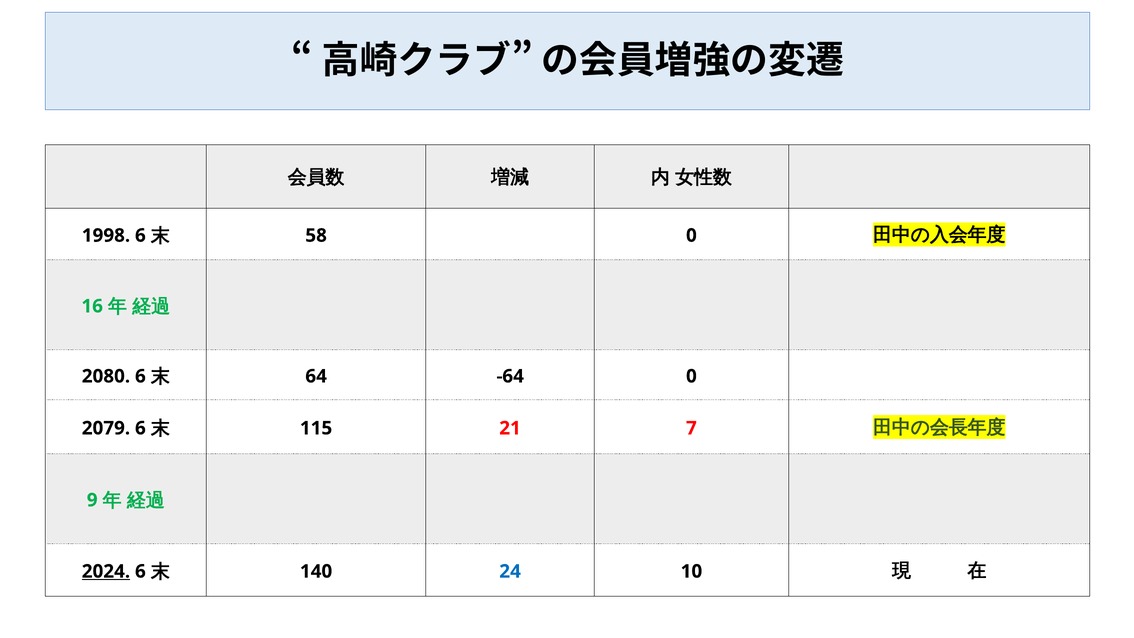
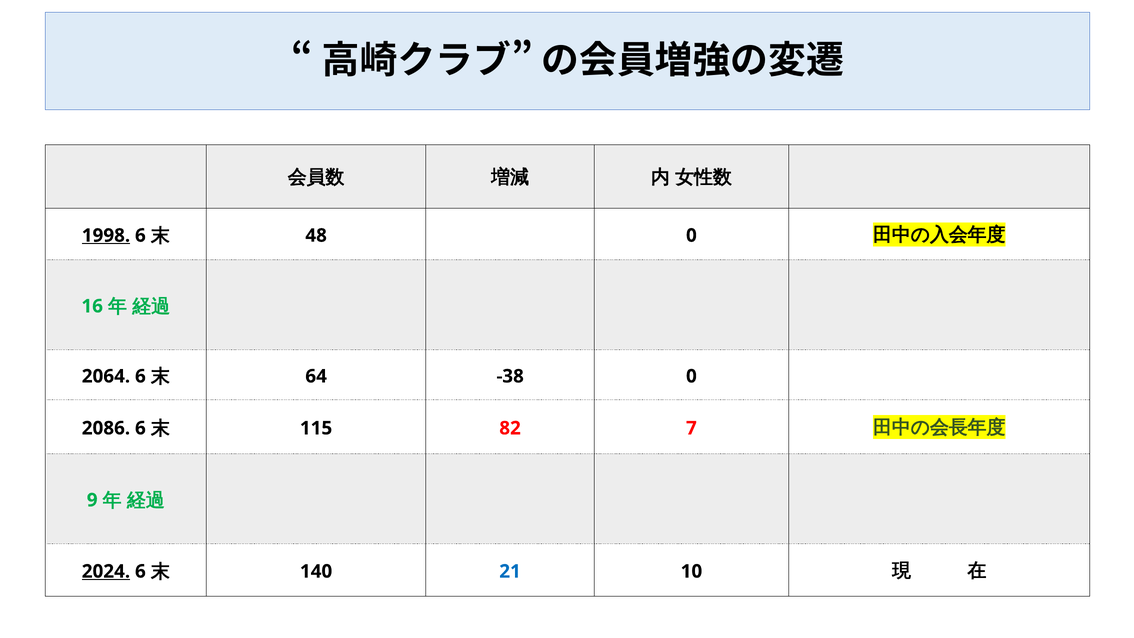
1998 underline: none -> present (106, 235)
58: 58 -> 48 (316, 235)
2080: 2080 -> 2064 (106, 376)
-64: -64 -> -38 (510, 376)
2079: 2079 -> 2086 (106, 428)
21: 21 -> 82 (510, 428)
24: 24 -> 21 (510, 571)
